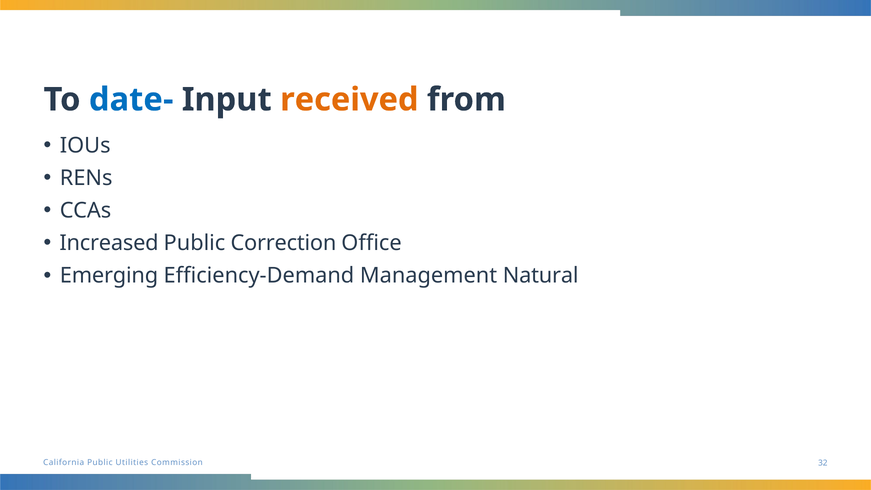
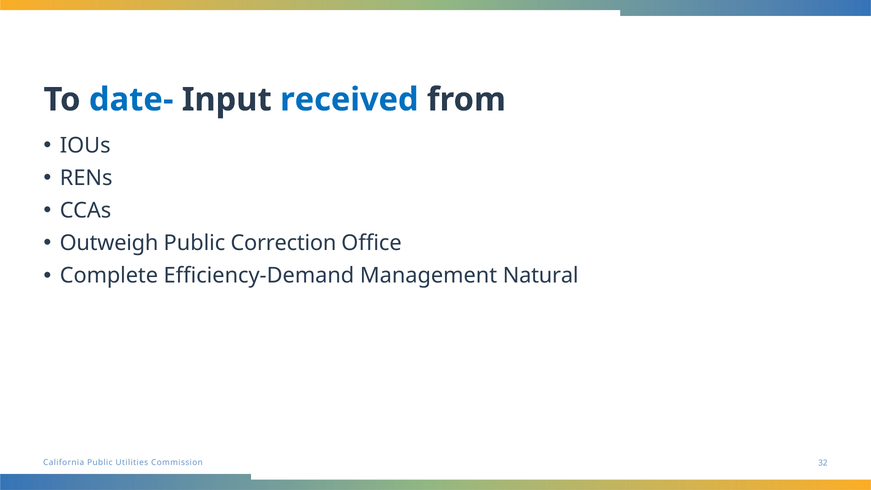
received colour: orange -> blue (349, 100)
Increased: Increased -> Outweigh (109, 243)
Emerging: Emerging -> Complete (109, 276)
